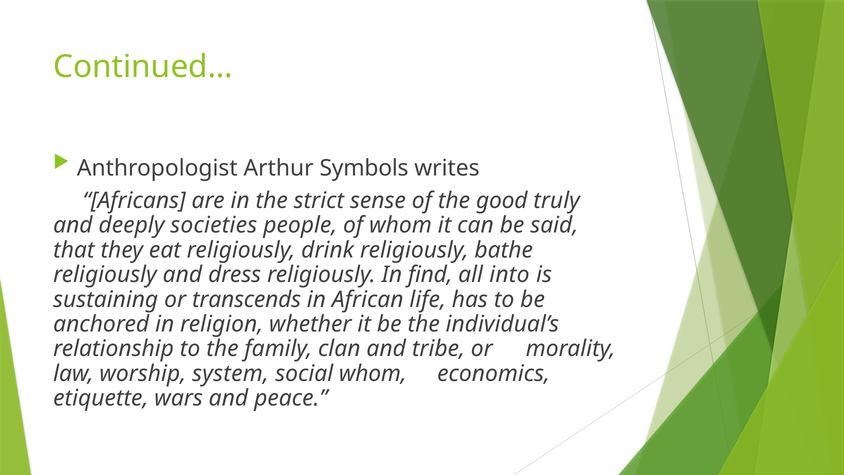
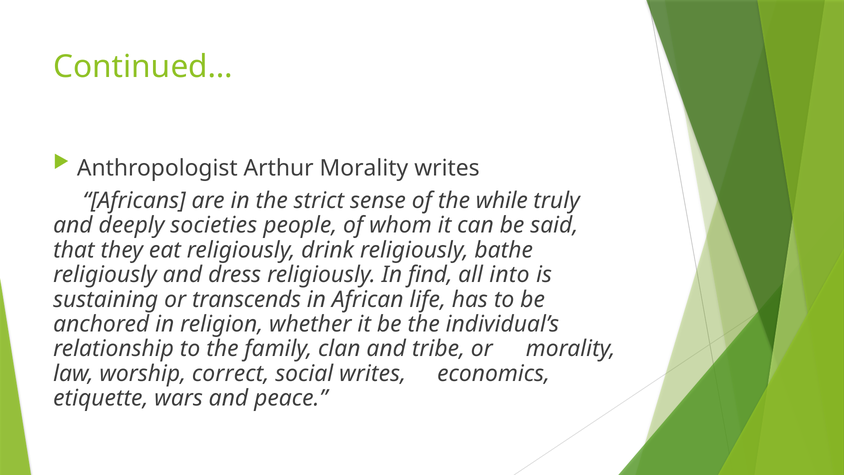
Arthur Symbols: Symbols -> Morality (364, 168)
good: good -> while (502, 201)
system: system -> correct (231, 373)
social whom: whom -> writes (373, 373)
